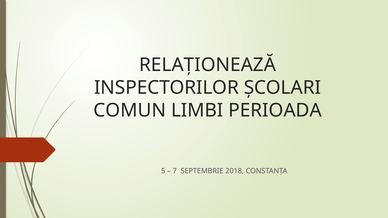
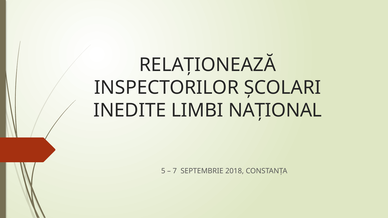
COMUN: COMUN -> INEDITE (130, 111)
PERIOADA: PERIOADA -> NAȚIONAL (275, 111)
